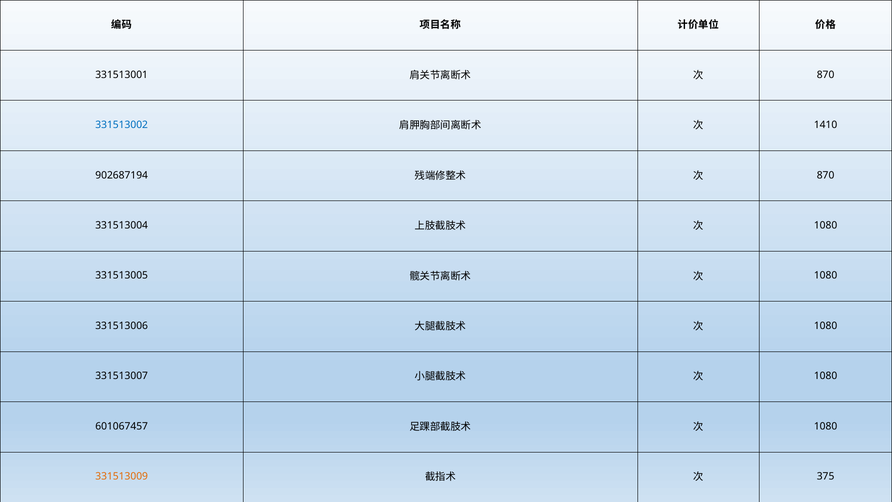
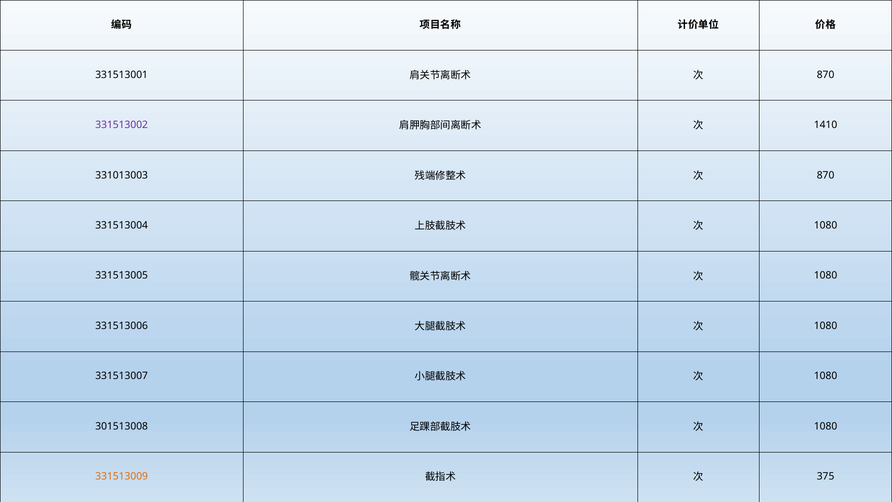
331513002 colour: blue -> purple (122, 125)
902687194: 902687194 -> 331013003 (122, 175)
601067457: 601067457 -> 301513008 (122, 426)
